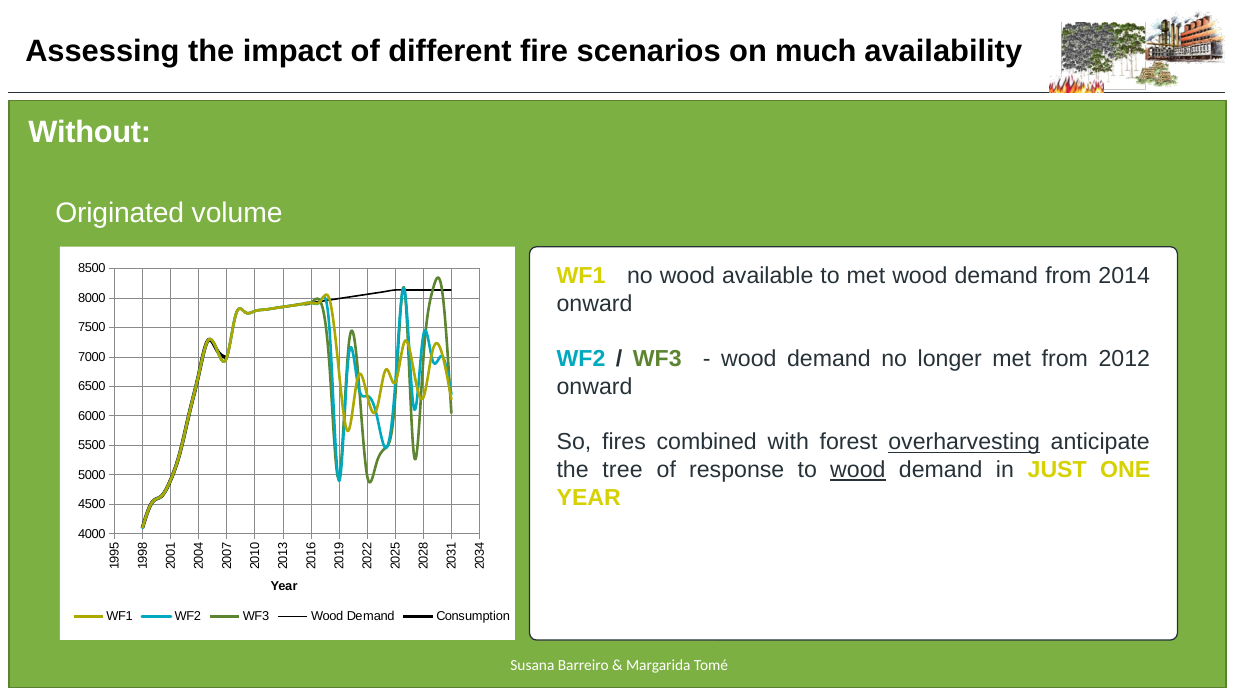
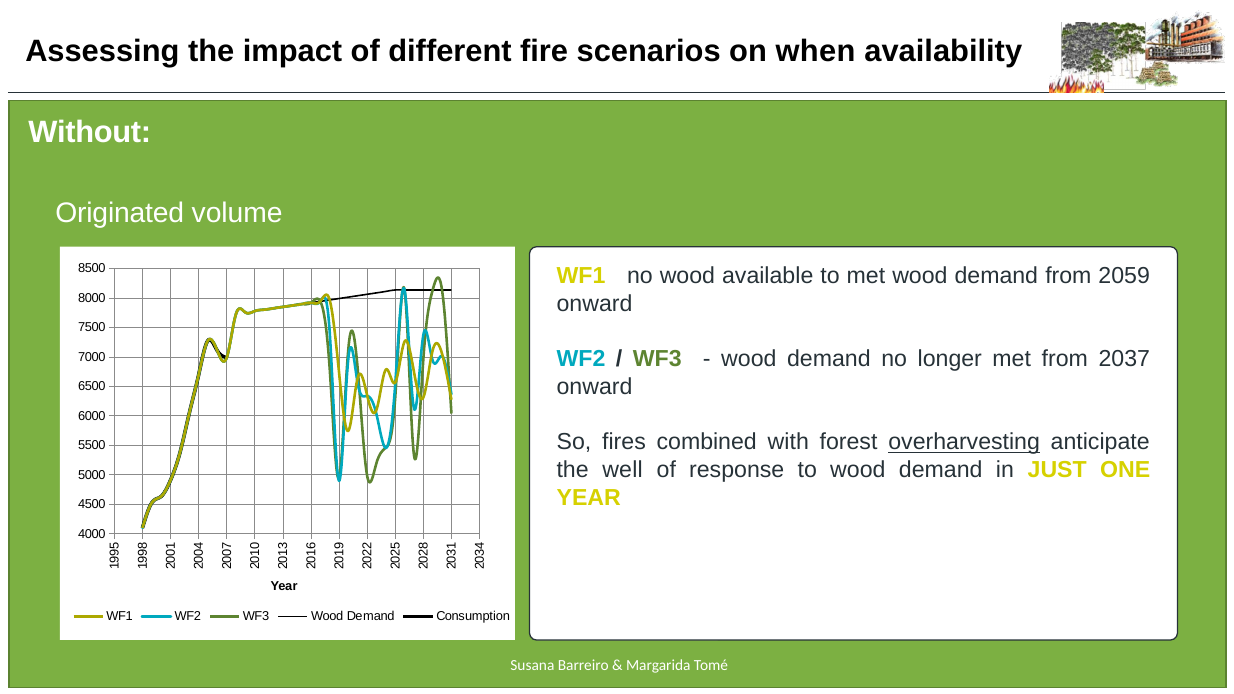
much: much -> when (815, 52)
2014: 2014 -> 2059 (1124, 276)
2012: 2012 -> 2037 (1124, 359)
tree: tree -> well (623, 470)
wood underline: present -> none (858, 470)
